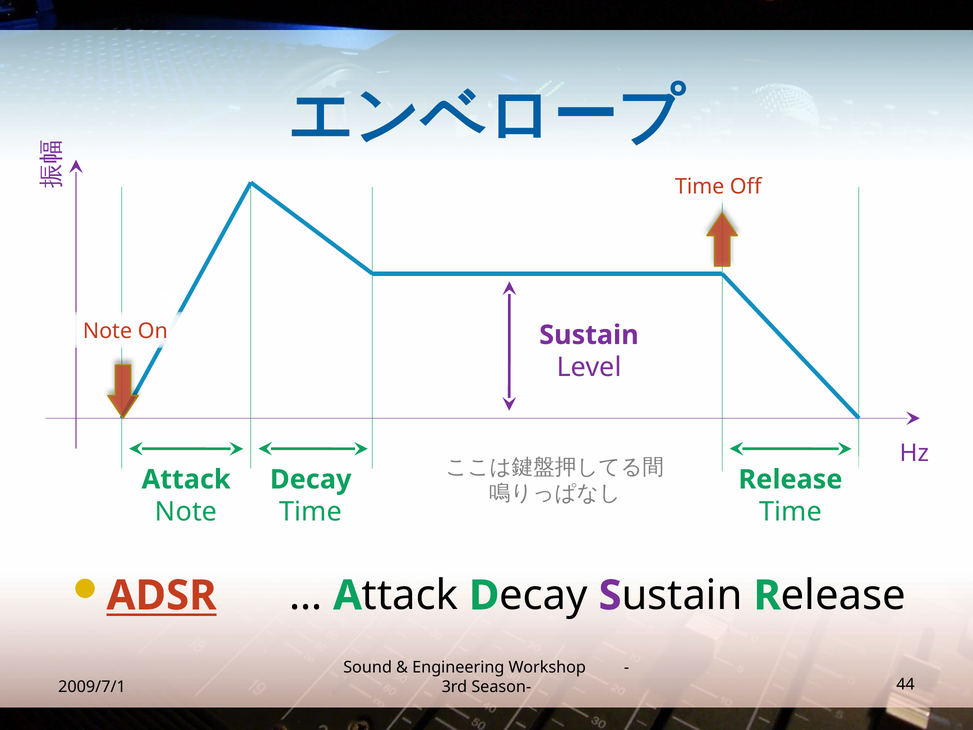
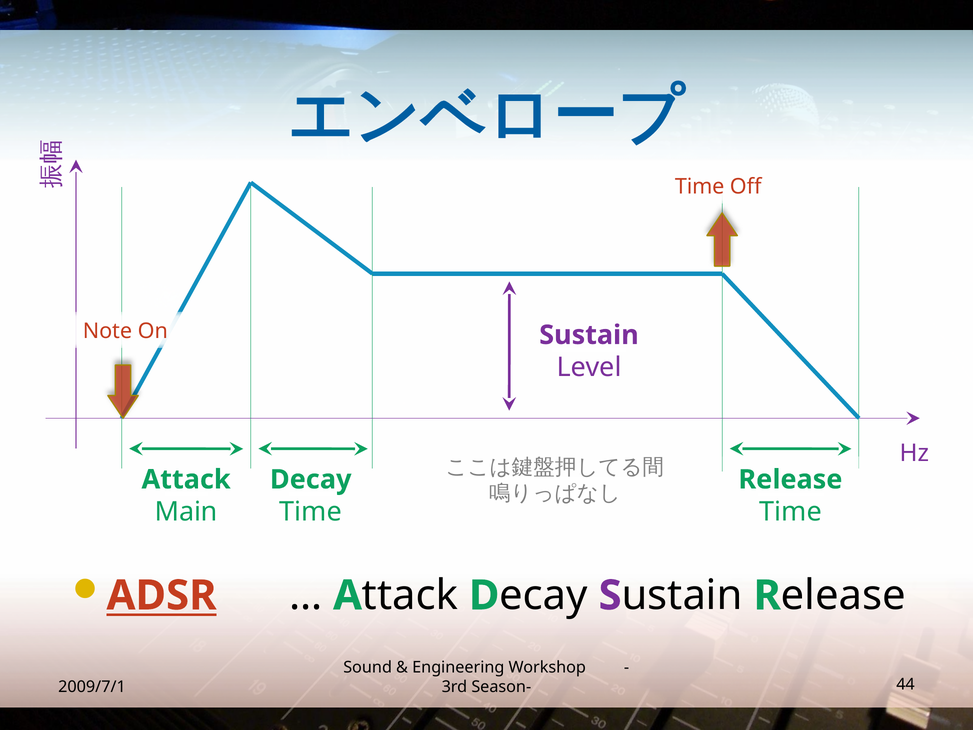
Note: Note -> Main (186, 512)
